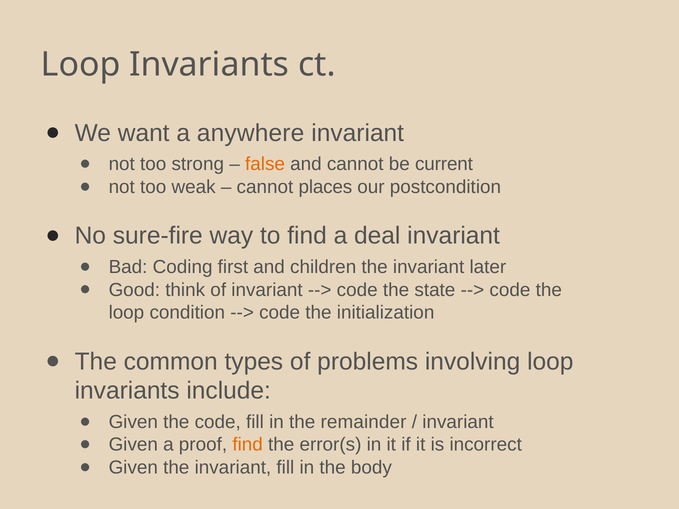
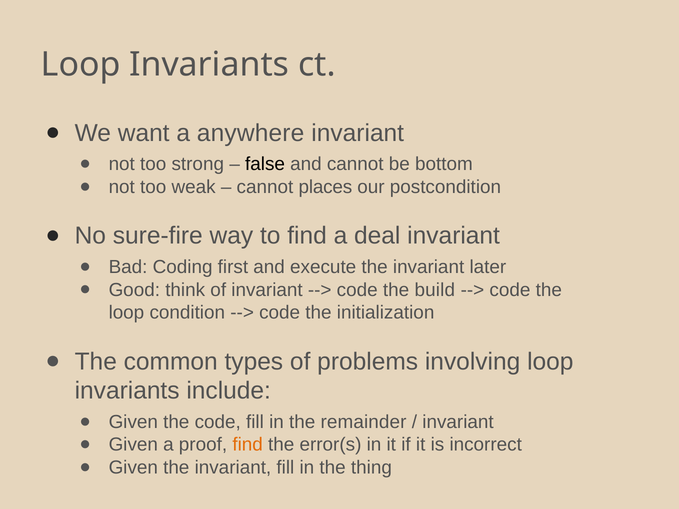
false colour: orange -> black (265, 164)
current: current -> bottom (444, 164)
children: children -> execute (323, 267)
state: state -> build (435, 290)
body: body -> thing (371, 468)
